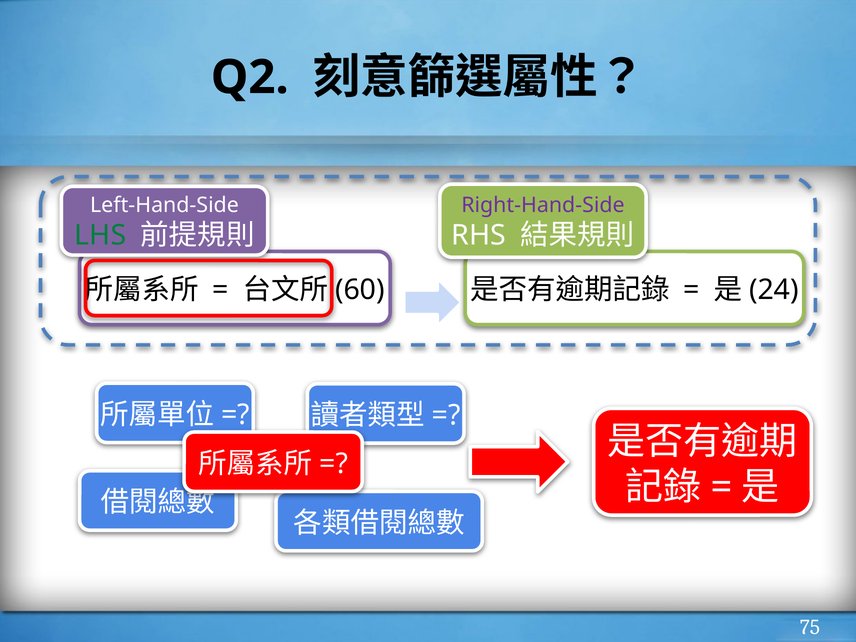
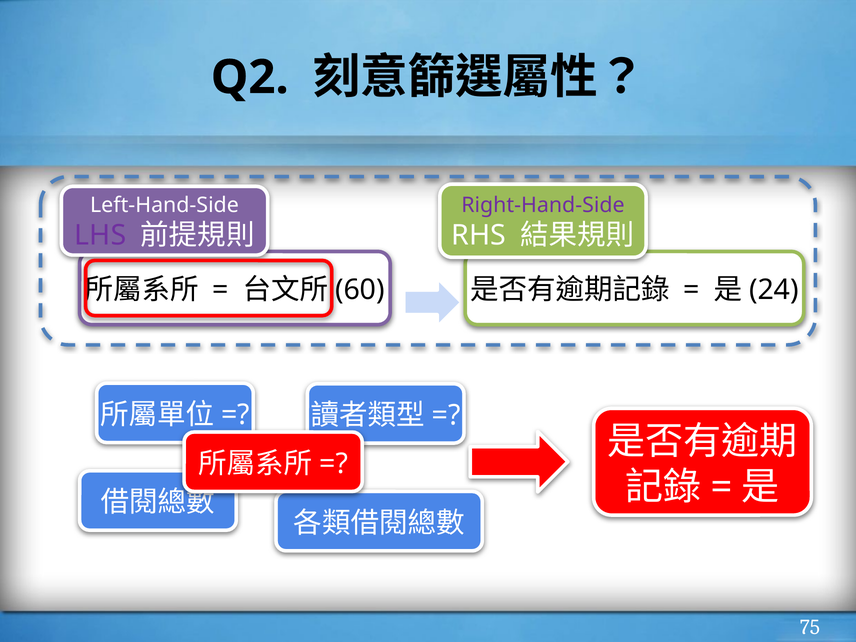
LHS colour: green -> purple (100, 236)
